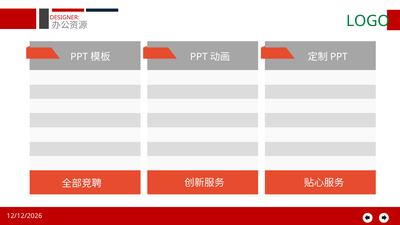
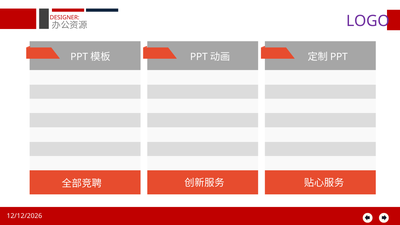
LOGO colour: green -> purple (368, 21)
